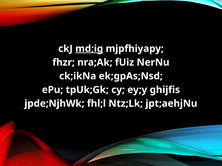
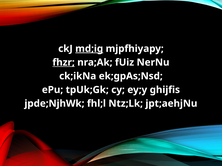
fhzr underline: none -> present (64, 63)
